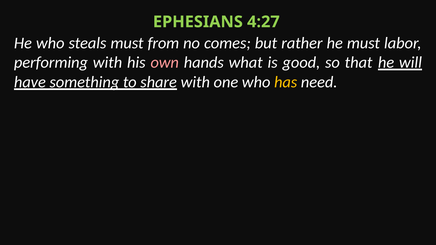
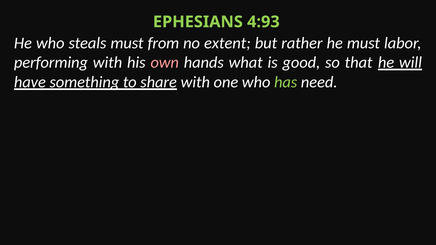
4:27: 4:27 -> 4:93 (263, 22)
comes: comes -> extent (227, 43)
has colour: yellow -> light green (286, 82)
